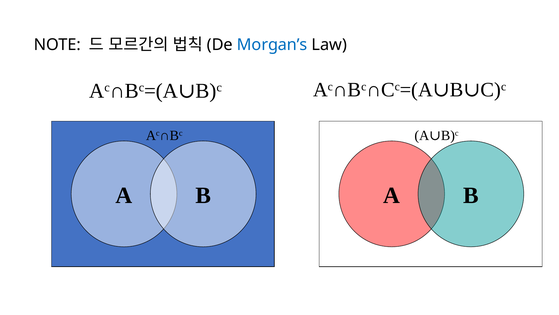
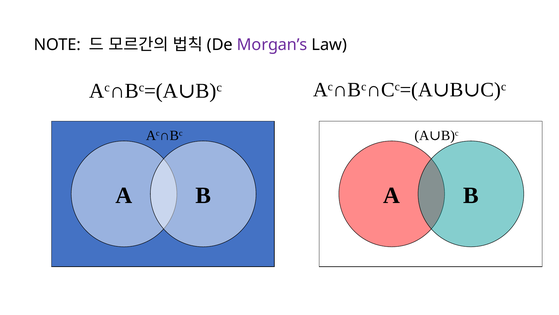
Morgan’s colour: blue -> purple (272, 45)
